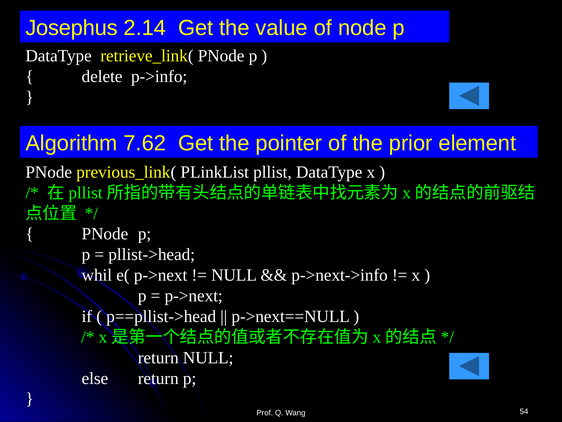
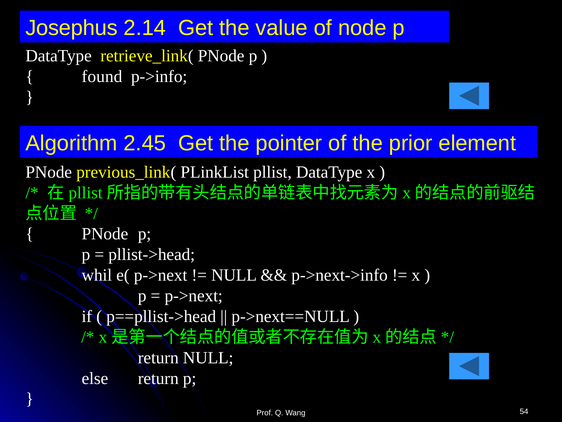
delete: delete -> found (102, 76)
7.62: 7.62 -> 2.45 (145, 143)
